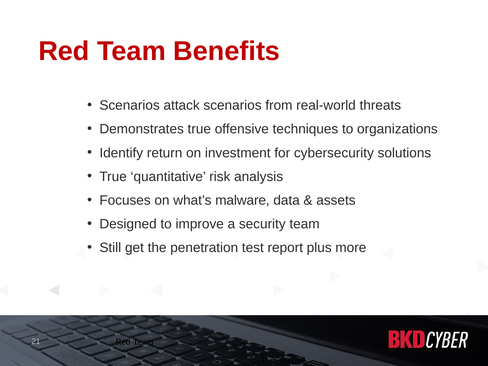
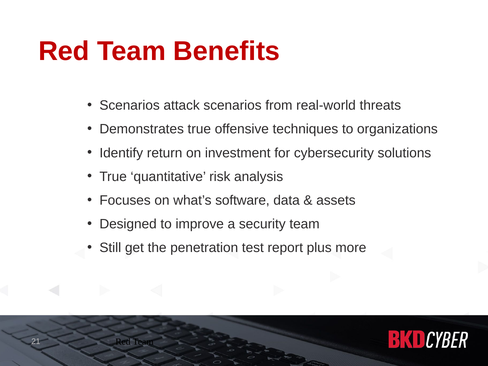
malware: malware -> software (242, 200)
